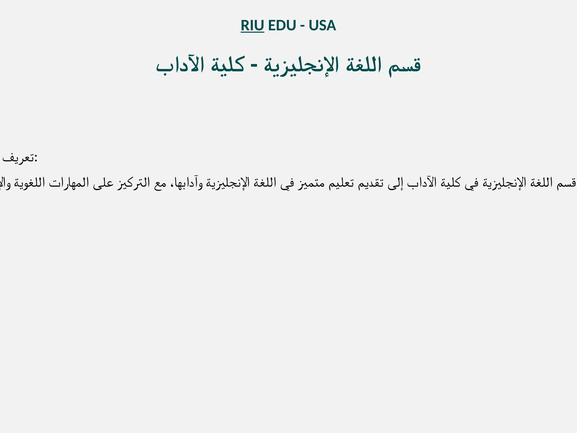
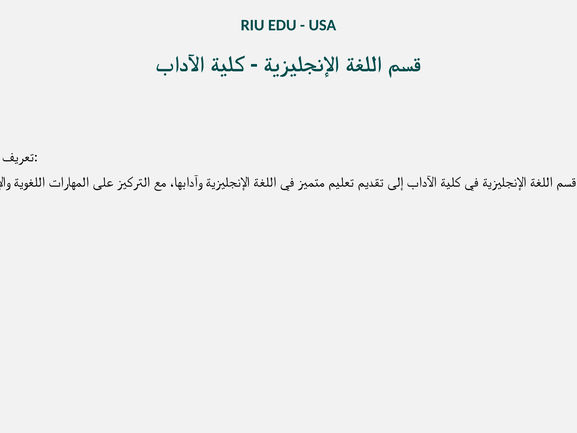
RIU underline: present -> none (253, 25)
